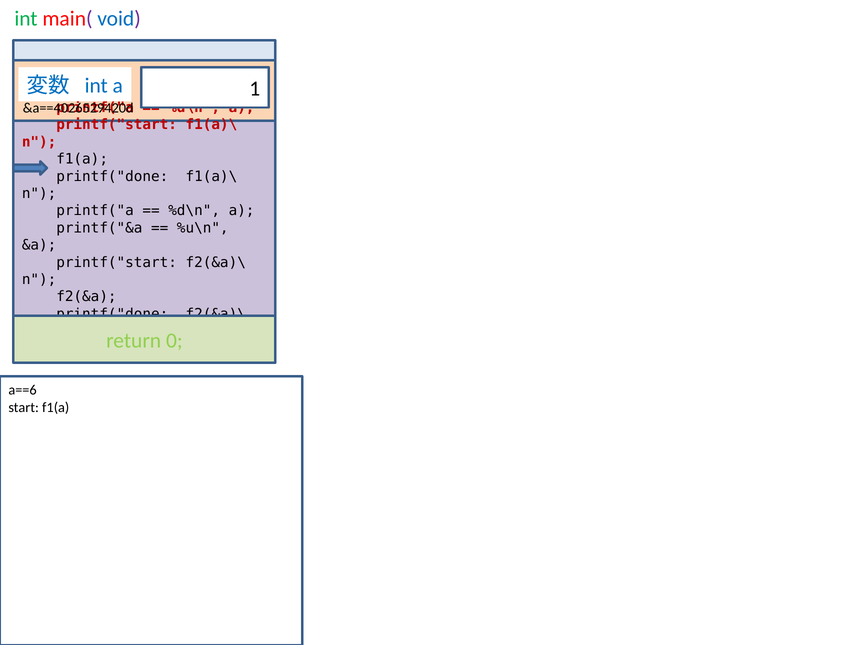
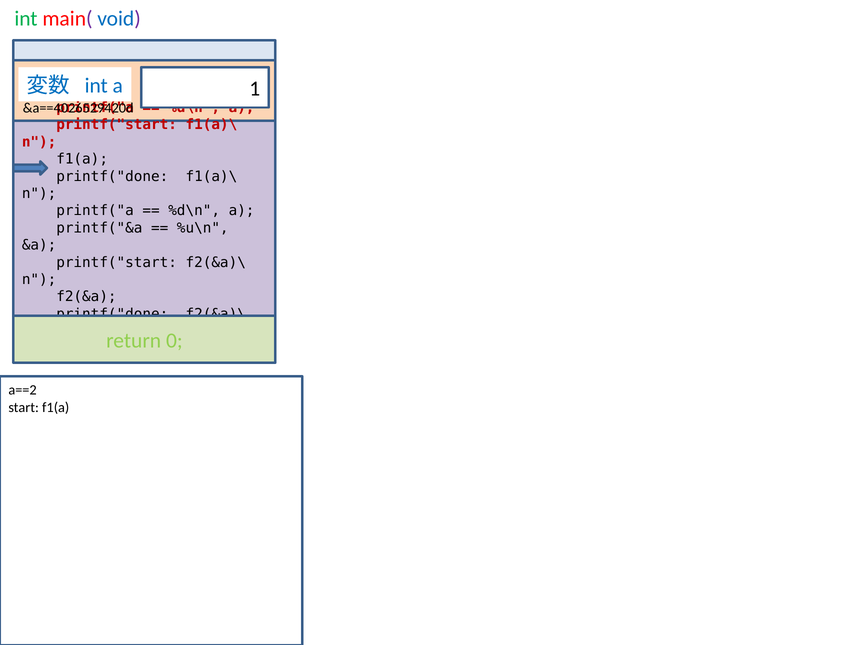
a==6: a==6 -> a==2 (23, 390)
